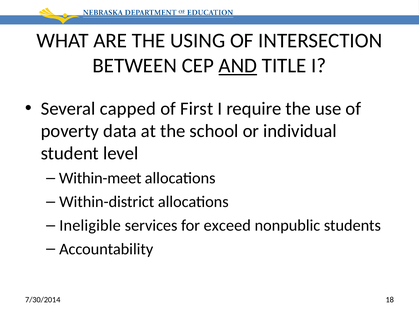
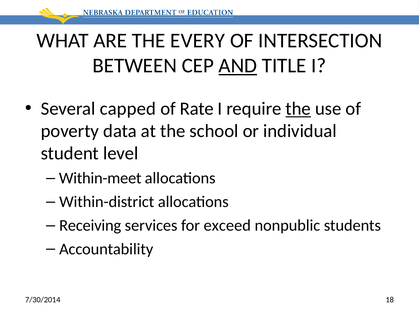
USING: USING -> EVERY (198, 41)
First: First -> Rate (197, 109)
the underline: none -> present (298, 109)
Ineligible: Ineligible -> Receiving (90, 226)
